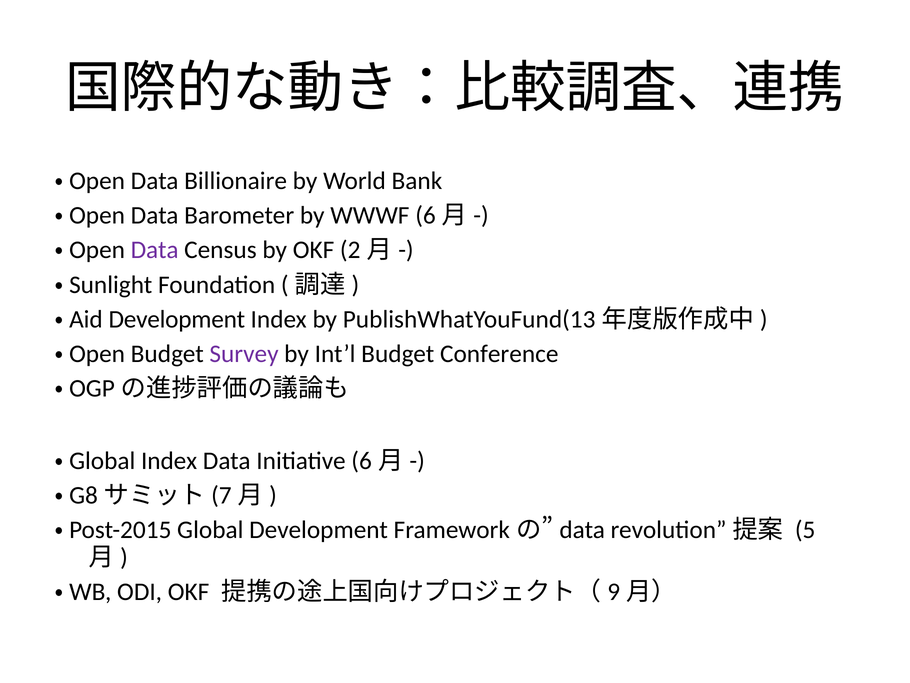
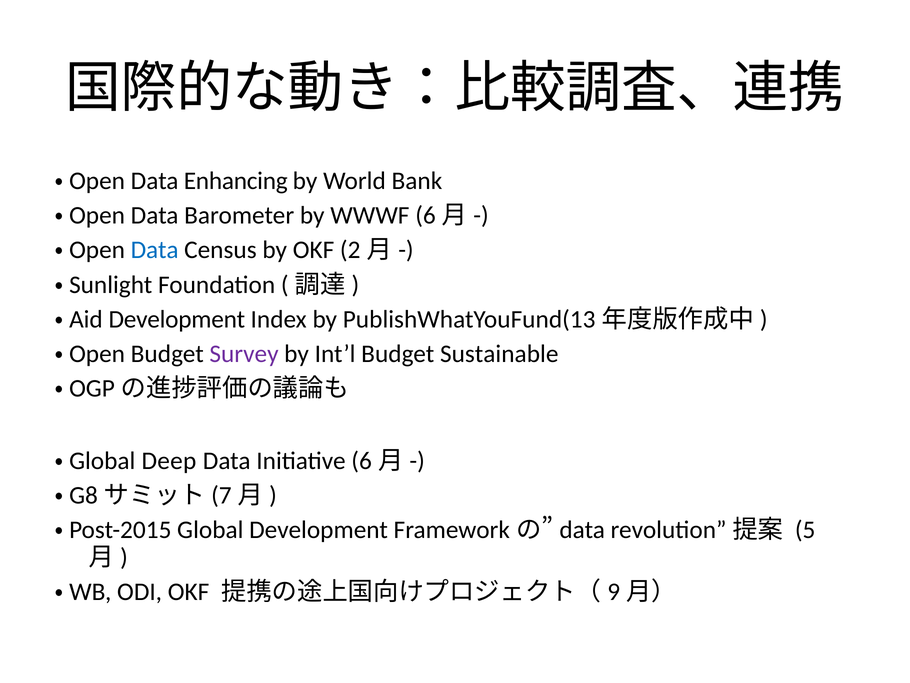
Billionaire: Billionaire -> Enhancing (236, 181)
Data colour: purple -> blue (155, 250)
Conference: Conference -> Sustainable (499, 354)
Index: Index -> Deep (169, 460)
